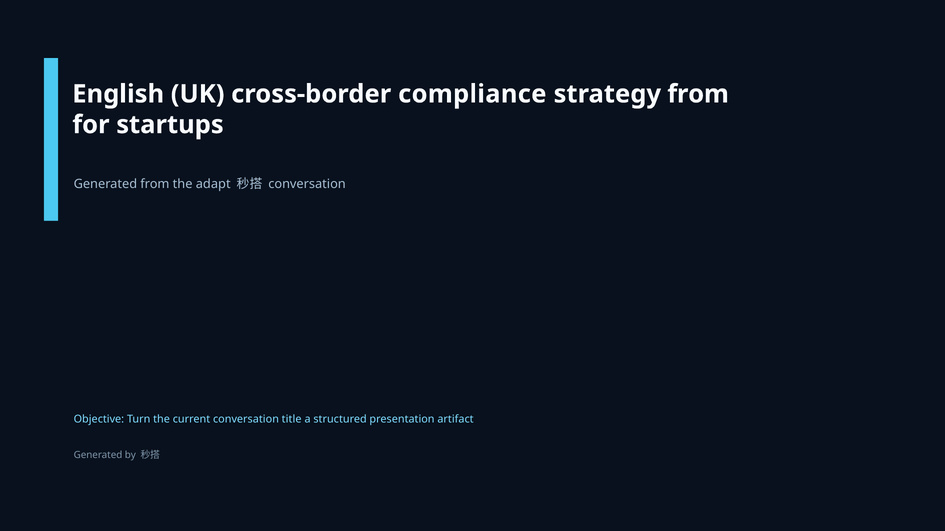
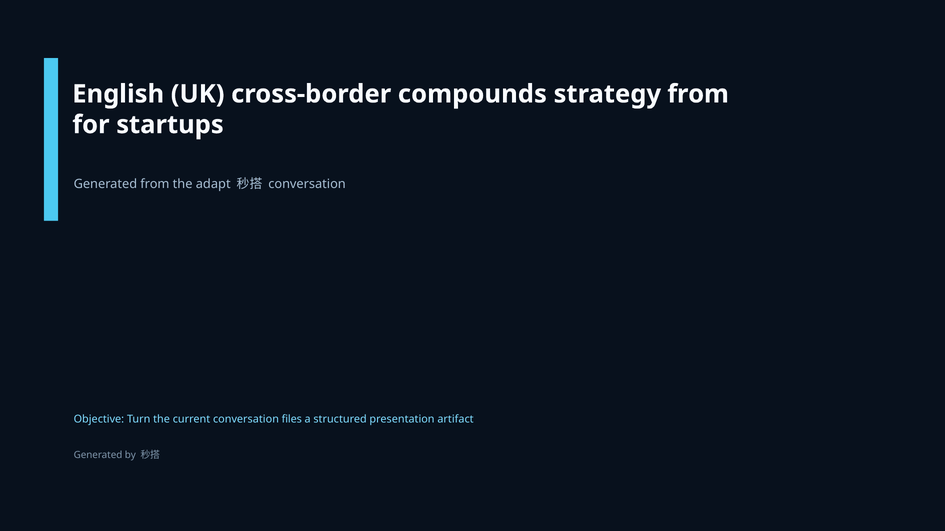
compliance: compliance -> compounds (472, 94)
title: title -> files (292, 420)
